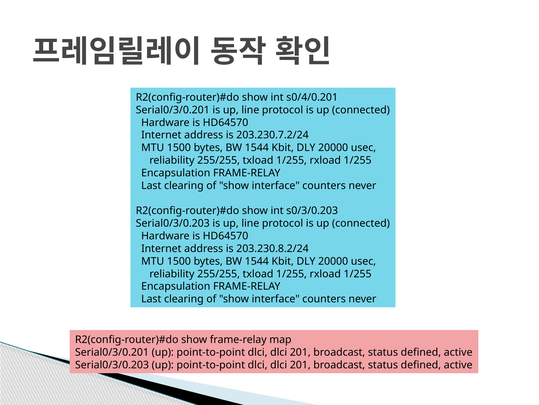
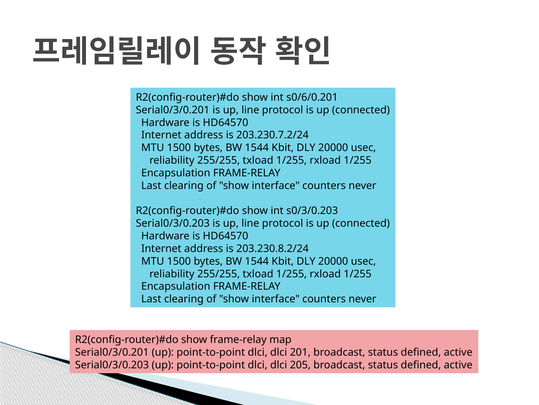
s0/4/0.201: s0/4/0.201 -> s0/6/0.201 (312, 97)
201: 201 -> 205 (300, 364)
